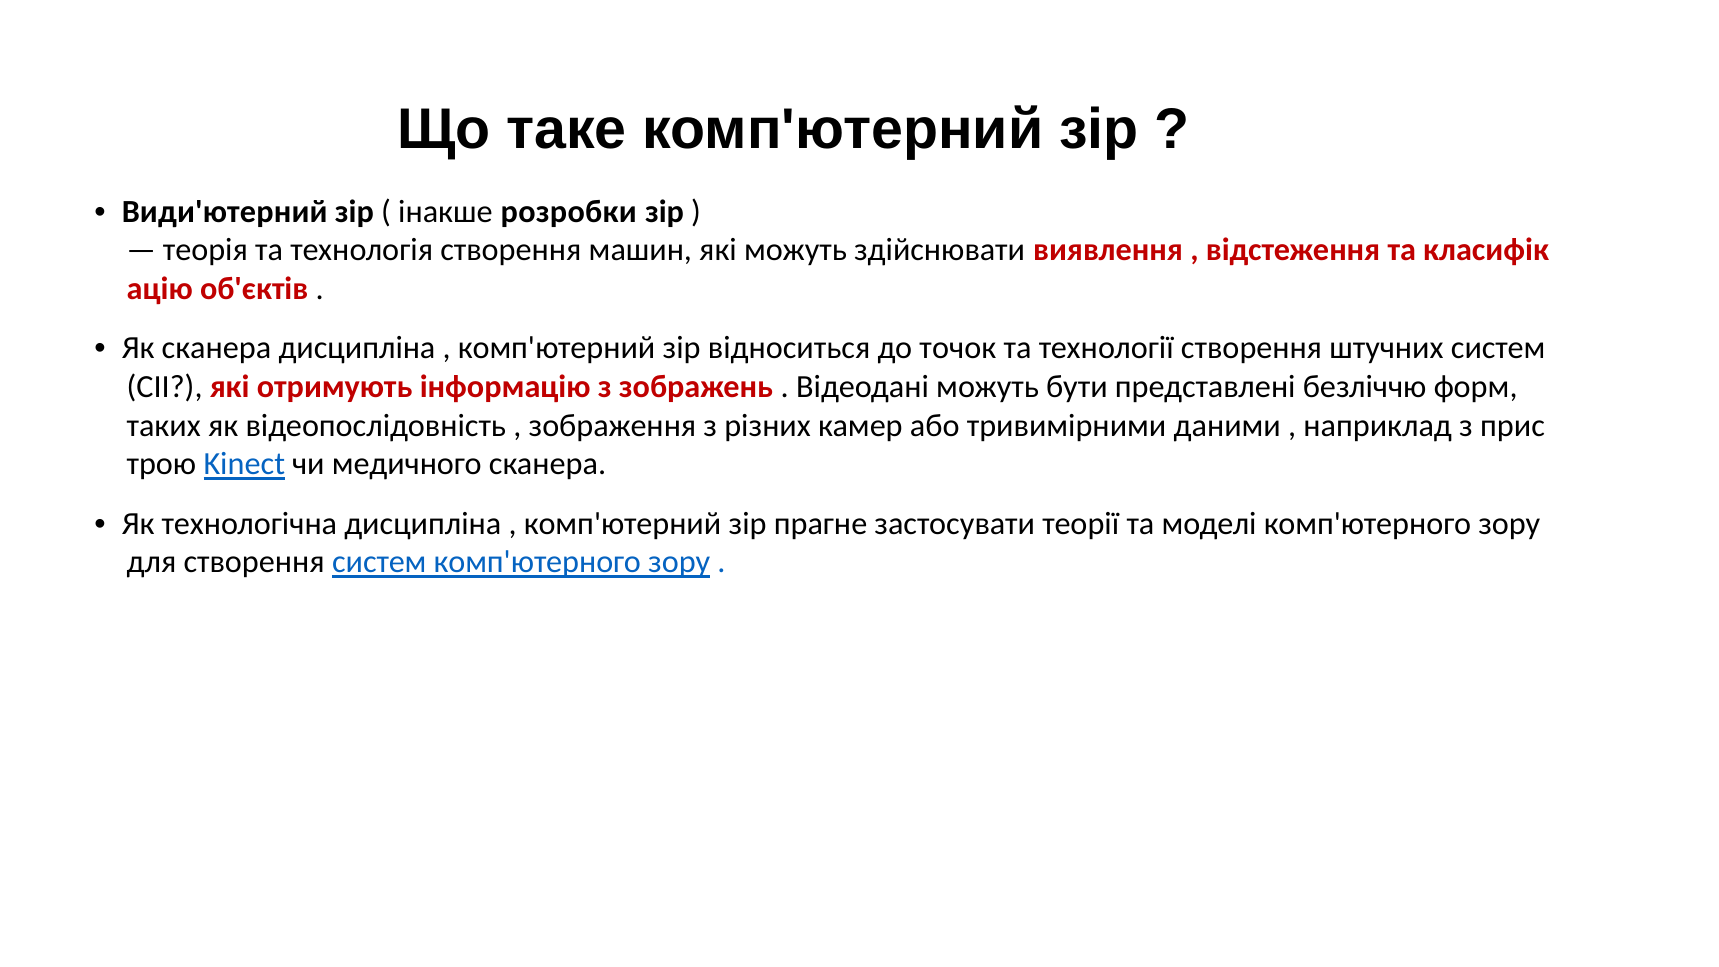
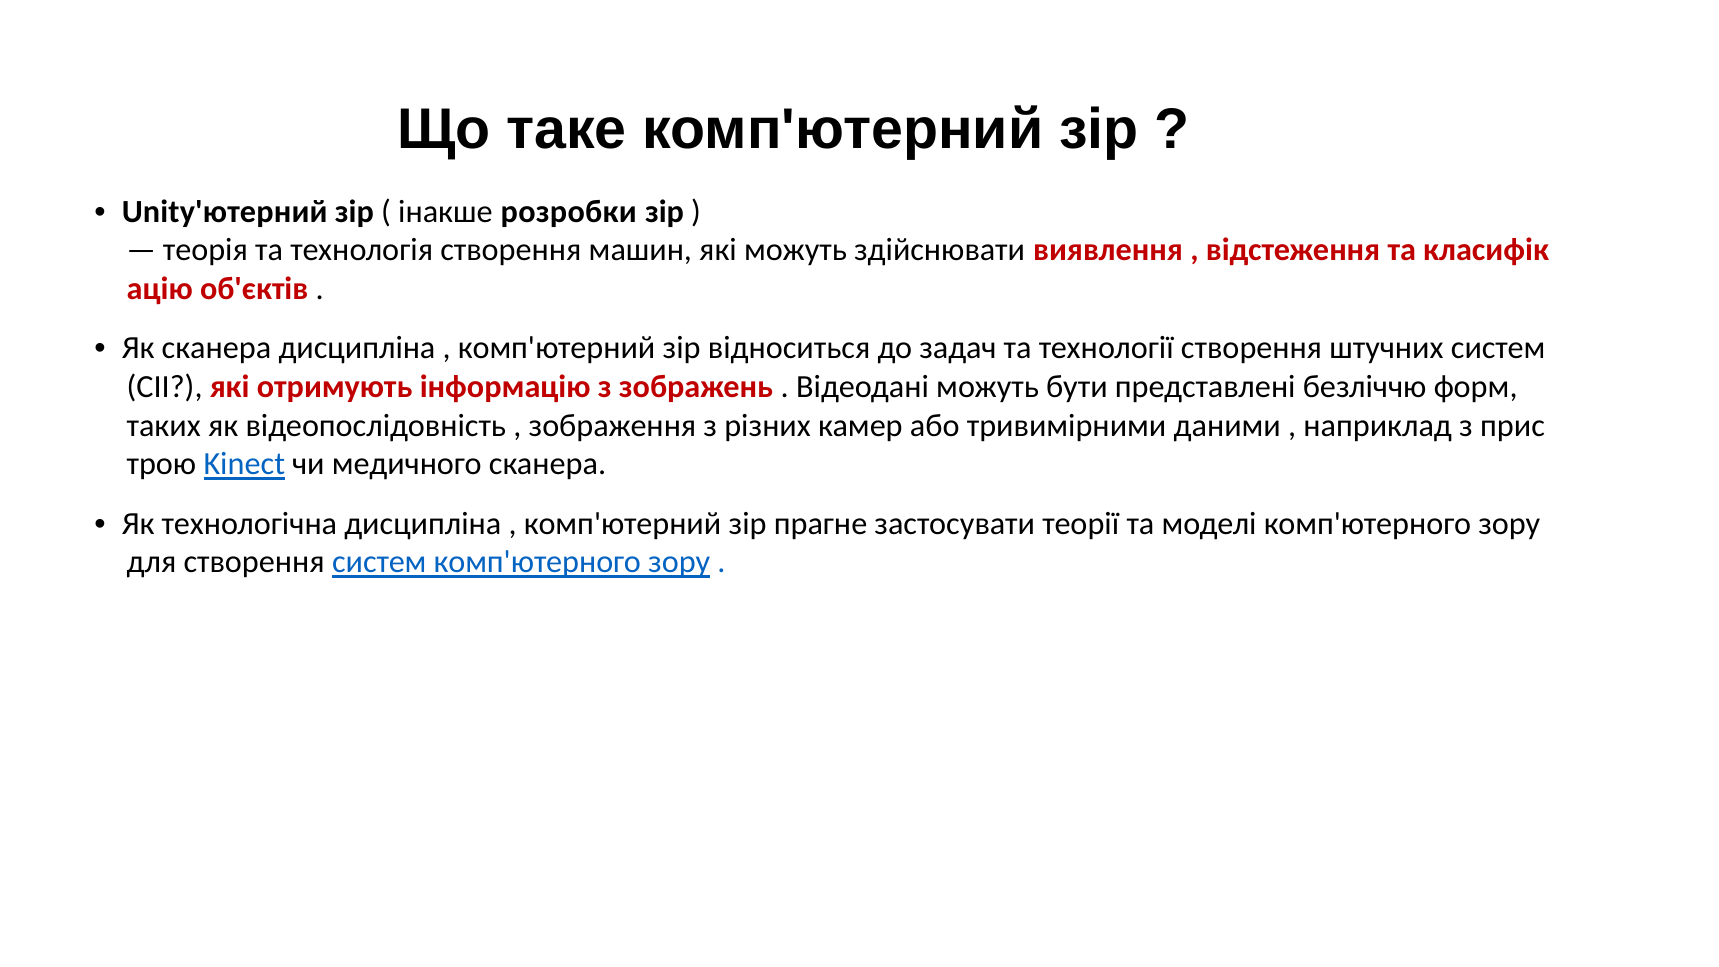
Види'ютерний: Види'ютерний -> Unity'ютерний (225, 212)
точок: точок -> задач (958, 348)
